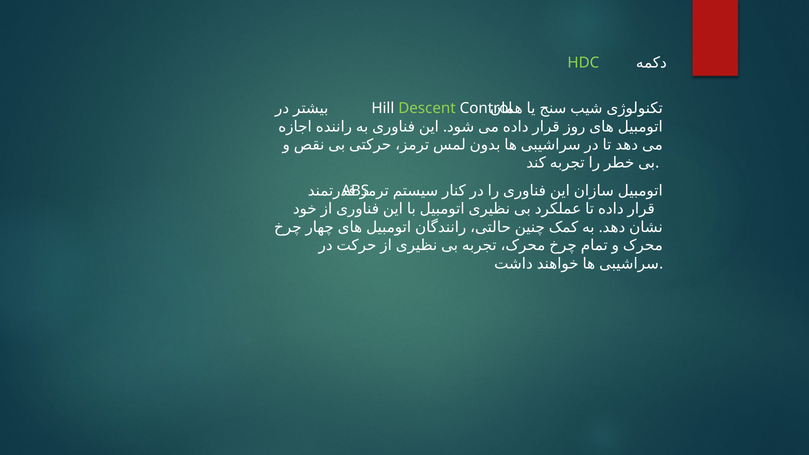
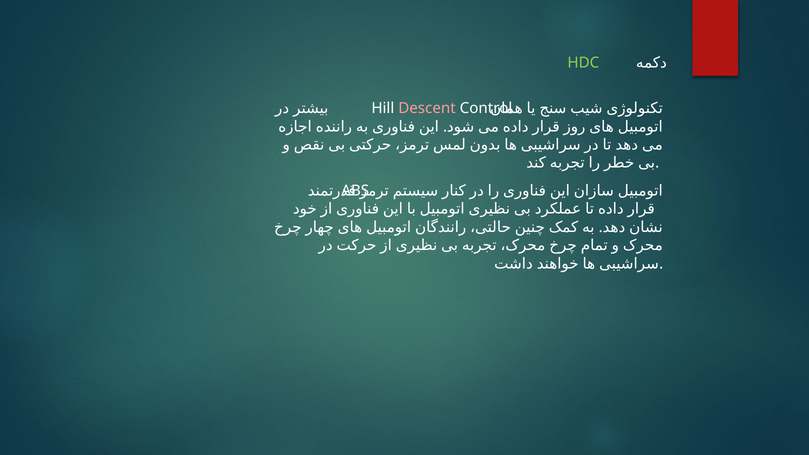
Descent colour: light green -> pink (427, 108)
